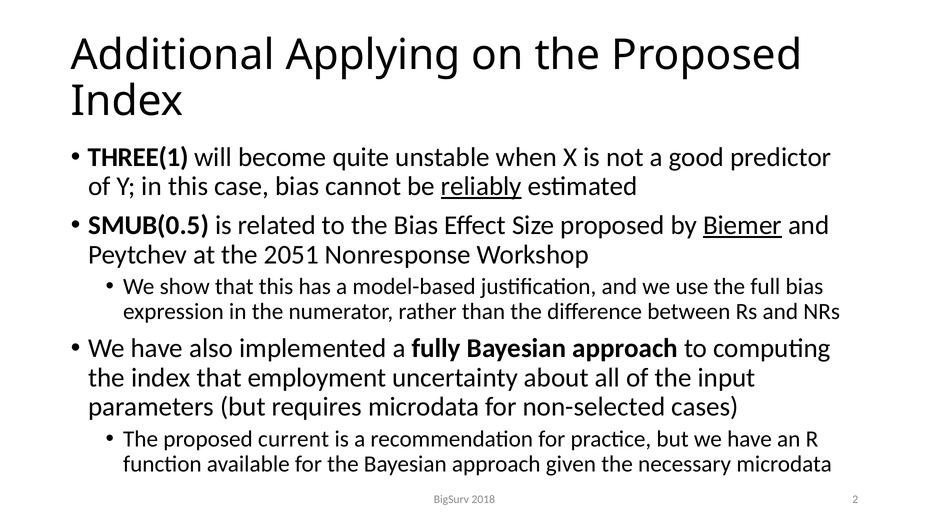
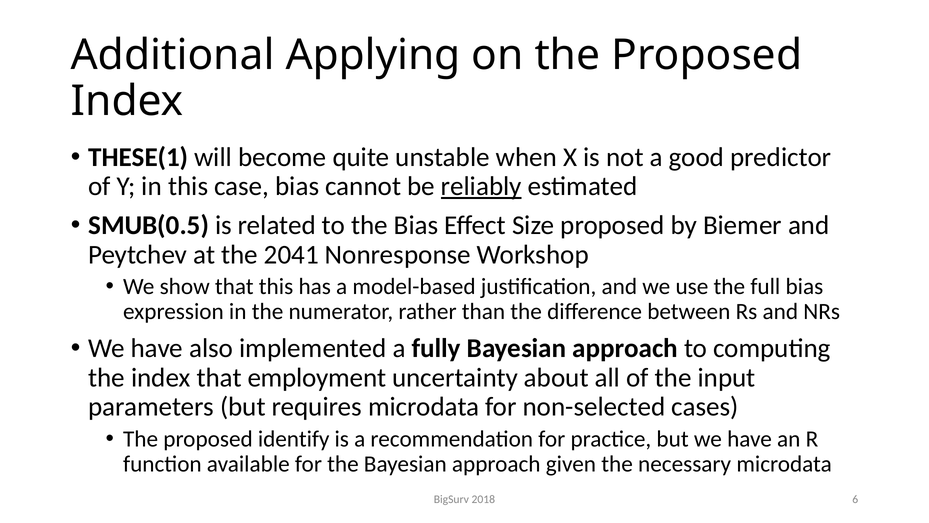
THREE(1: THREE(1 -> THESE(1 (138, 157)
Biemer underline: present -> none (742, 225)
2051: 2051 -> 2041 (291, 254)
current: current -> identify (294, 439)
2: 2 -> 6 (855, 499)
